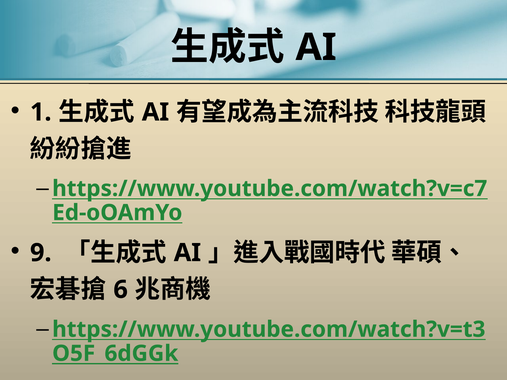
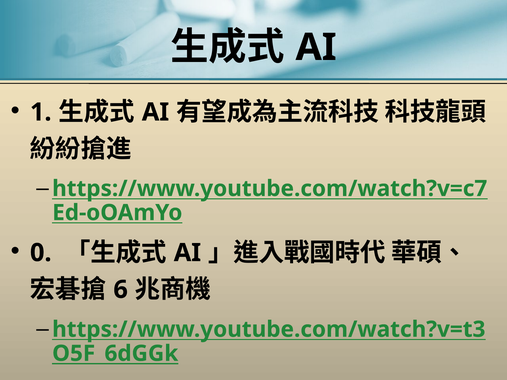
9: 9 -> 0 (41, 253)
